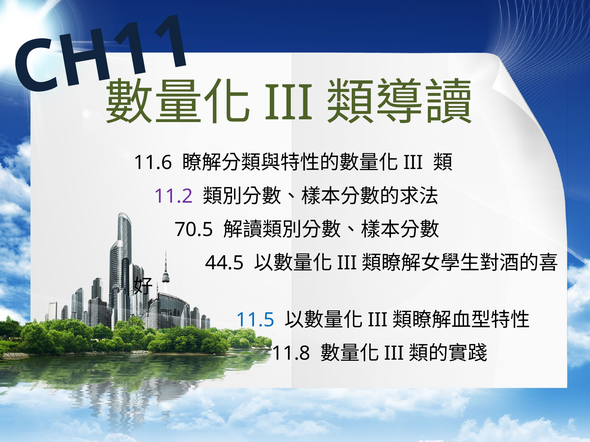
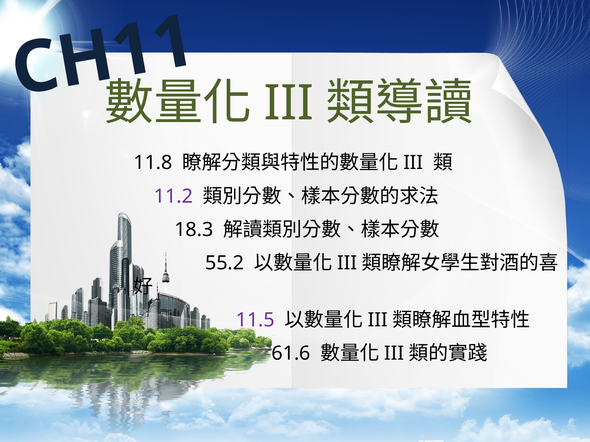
11.6: 11.6 -> 11.8 (153, 163)
70.5: 70.5 -> 18.3 (194, 230)
44.5: 44.5 -> 55.2 (225, 263)
11.5 colour: blue -> purple (255, 320)
11.8: 11.8 -> 61.6 (291, 354)
